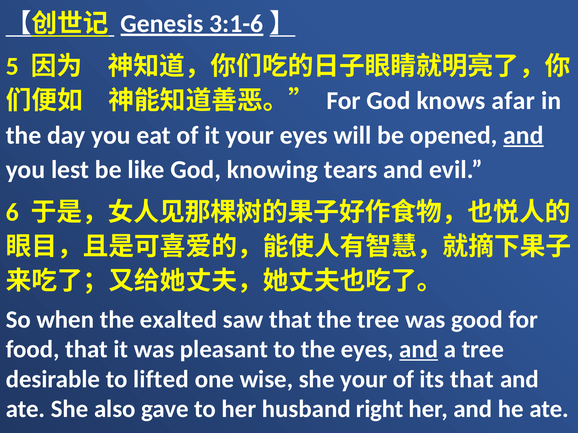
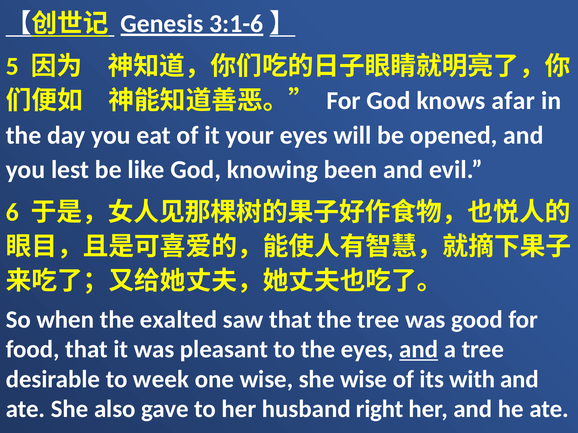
and underline: present -> none (523, 135)
tears: tears -> been (351, 170)
lifted: lifted -> week (161, 380)
she your: your -> wise (364, 380)
its that: that -> with (472, 380)
